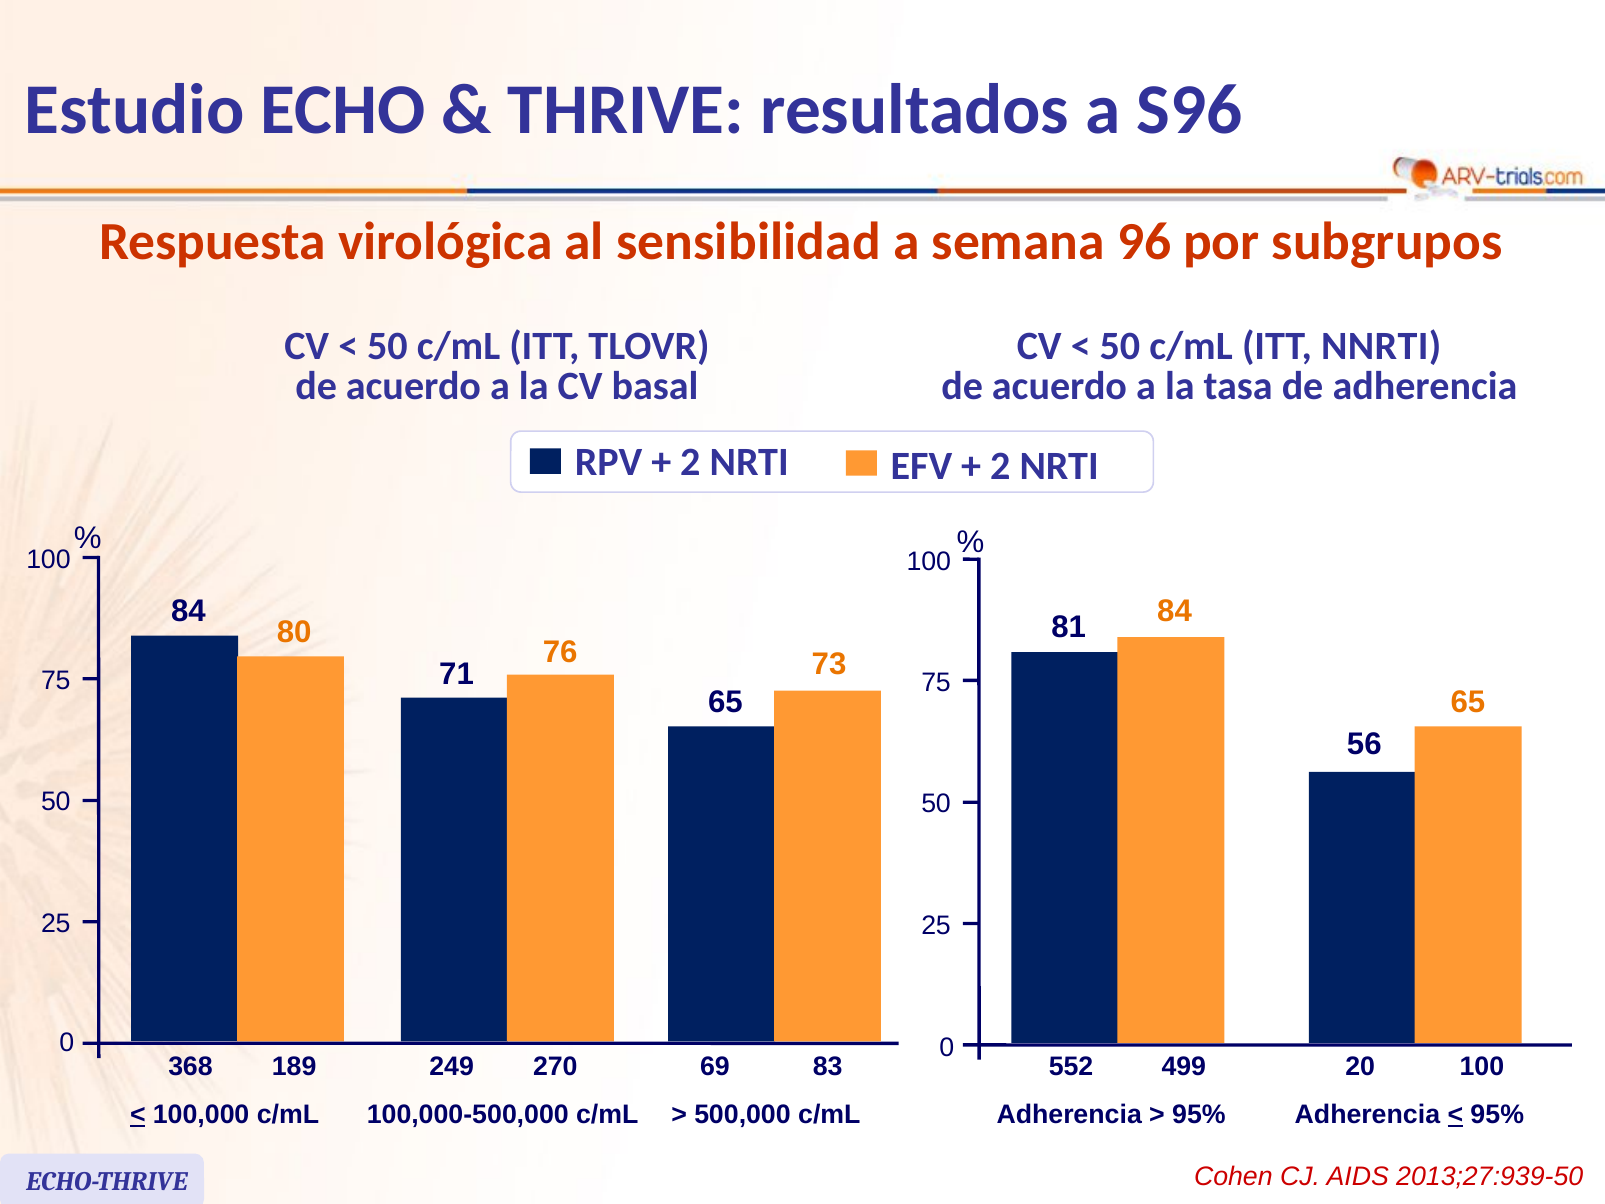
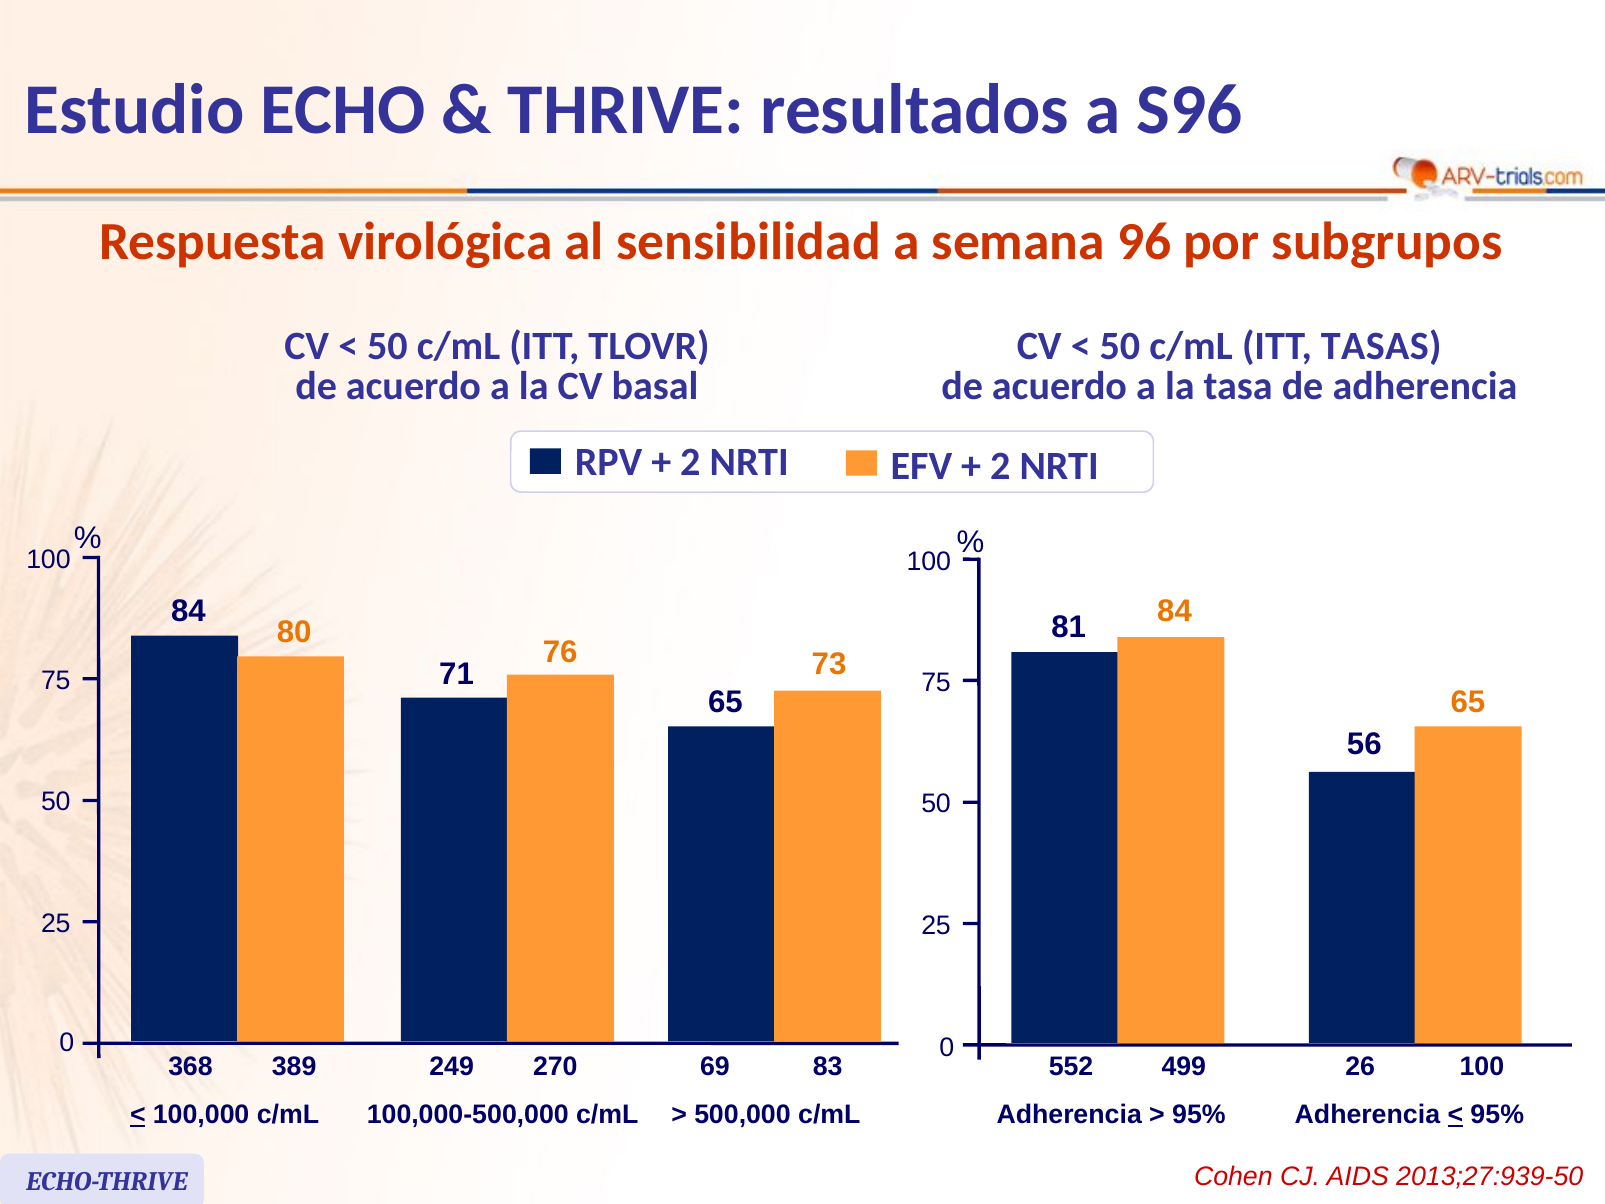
NNRTI: NNRTI -> TASAS (1381, 346)
189: 189 -> 389 (294, 1067)
20: 20 -> 26 (1360, 1067)
